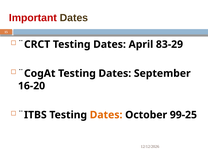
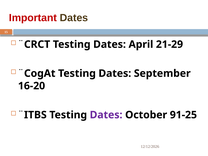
83-29: 83-29 -> 21-29 (169, 44)
Dates colour: orange -> purple (106, 115)
99-25: 99-25 -> 91-25 (183, 115)
